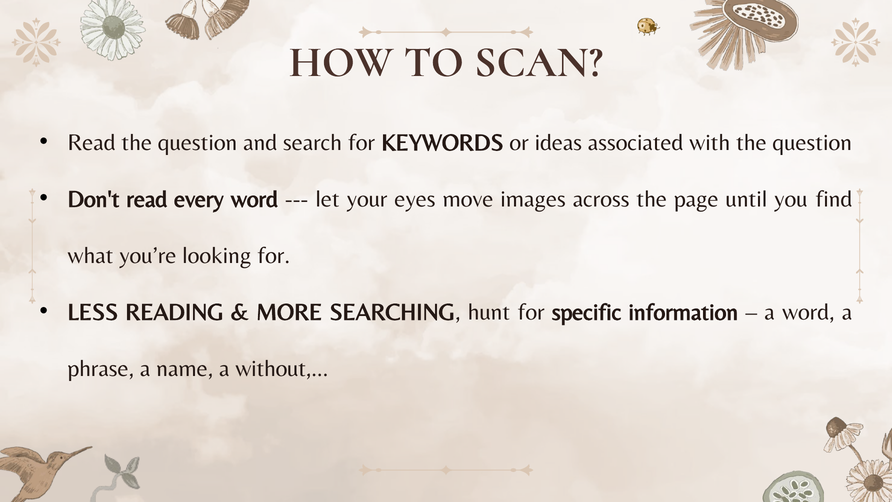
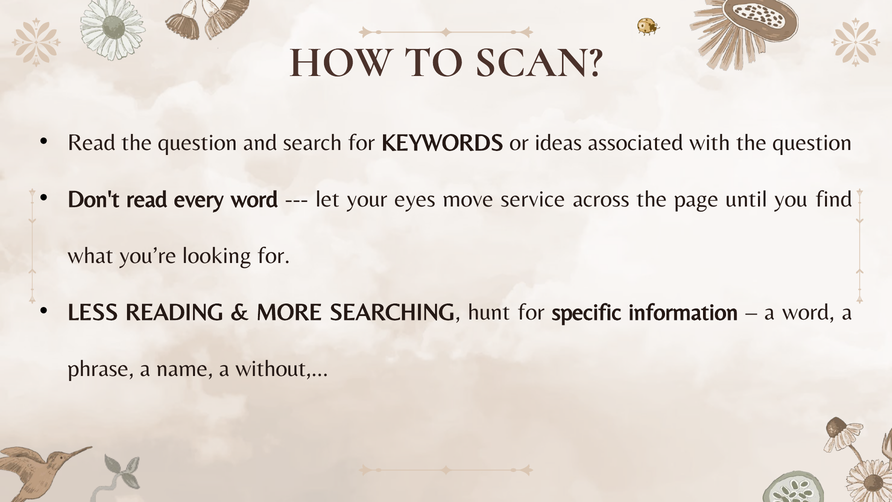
images: images -> service (533, 199)
